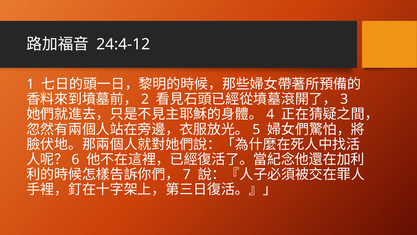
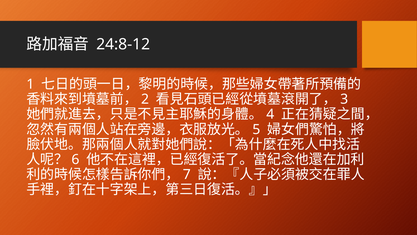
24:4-12: 24:4-12 -> 24:8-12 (123, 44)
